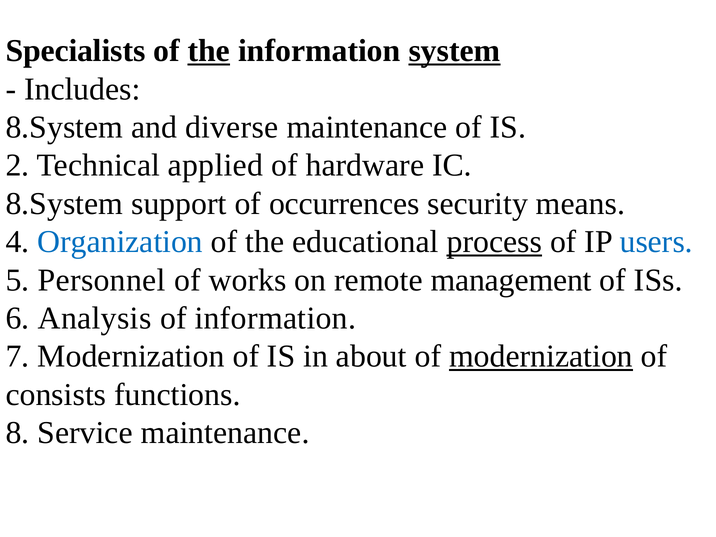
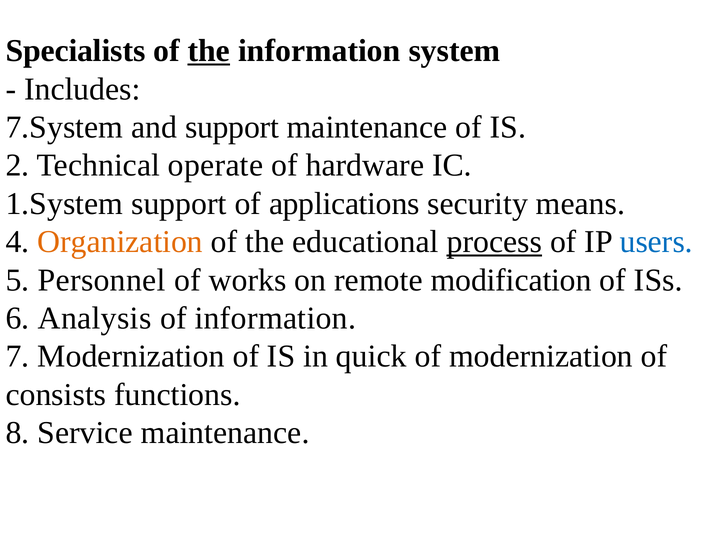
system underline: present -> none (455, 51)
8.System: 8.System -> 7.System (64, 127)
and diverse: diverse -> support (232, 127)
applied: applied -> operate (216, 165)
8.System: 8.System -> 1.System (64, 204)
occurrences: occurrences -> applications (344, 204)
Organization colour: blue -> orange (120, 242)
management: management -> modification (511, 280)
about: about -> quick (371, 356)
modernization underline: present -> none (541, 356)
